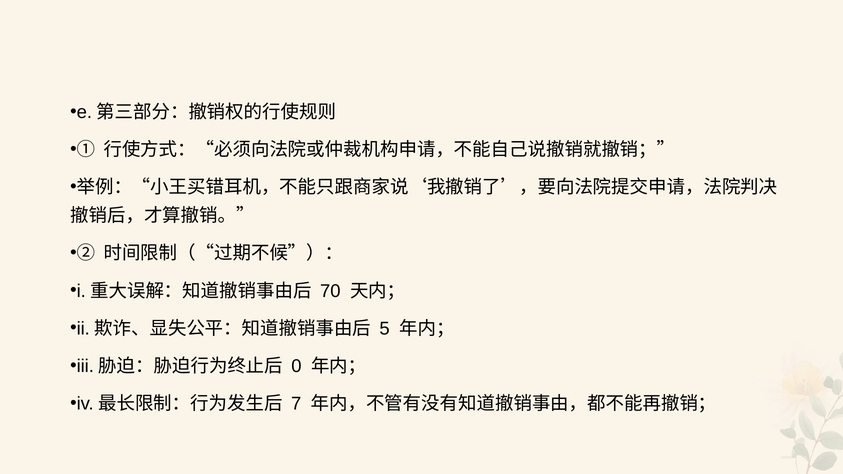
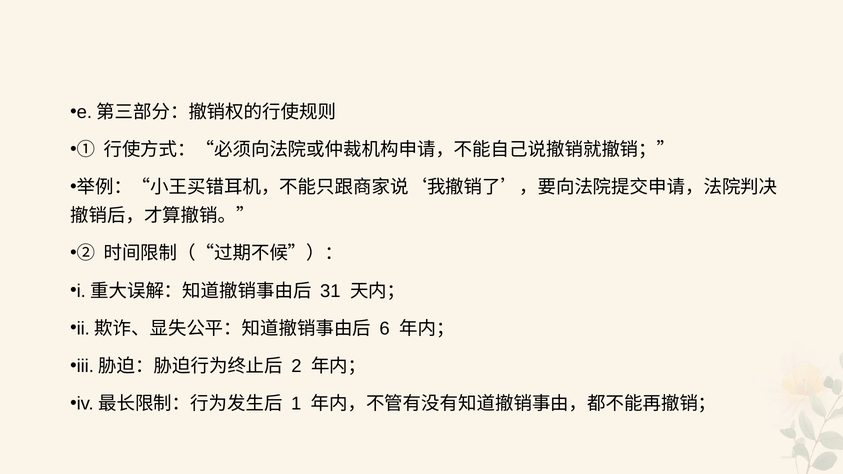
70: 70 -> 31 (330, 291)
5: 5 -> 6 (385, 329)
0: 0 -> 2 (296, 366)
7: 7 -> 1 (296, 404)
